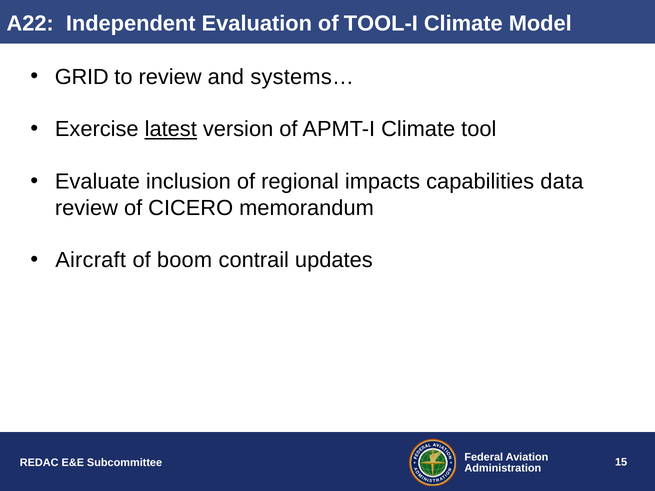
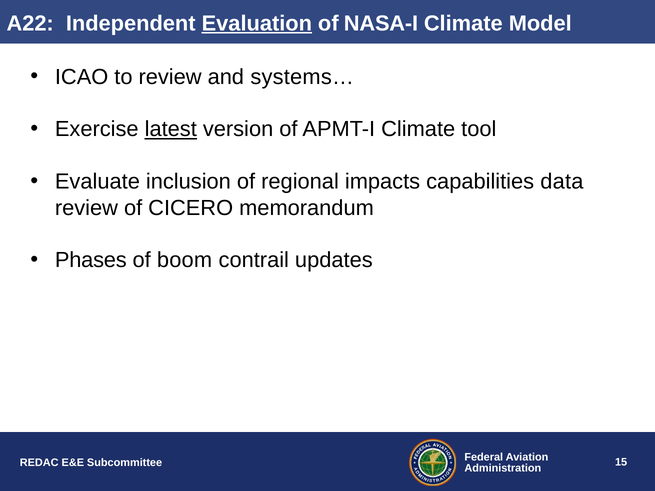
Evaluation underline: none -> present (257, 23)
TOOL-I: TOOL-I -> NASA-I (381, 23)
GRID: GRID -> ICAO (82, 77)
Aircraft: Aircraft -> Phases (91, 260)
